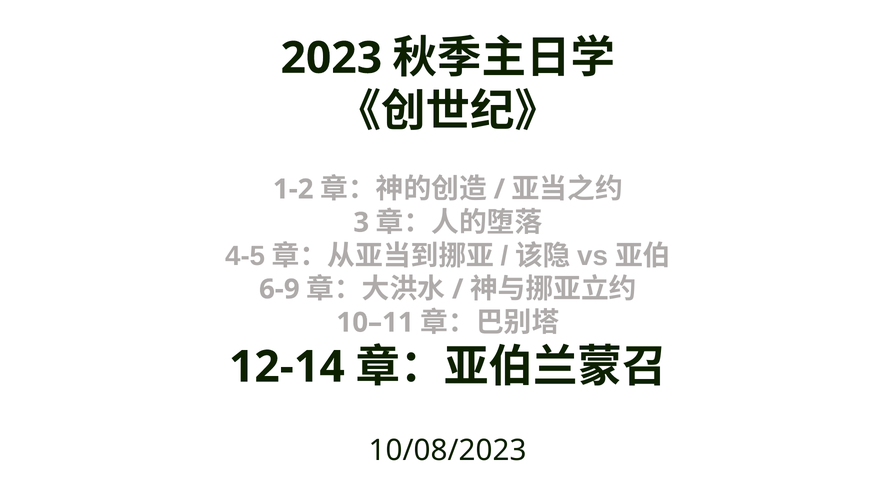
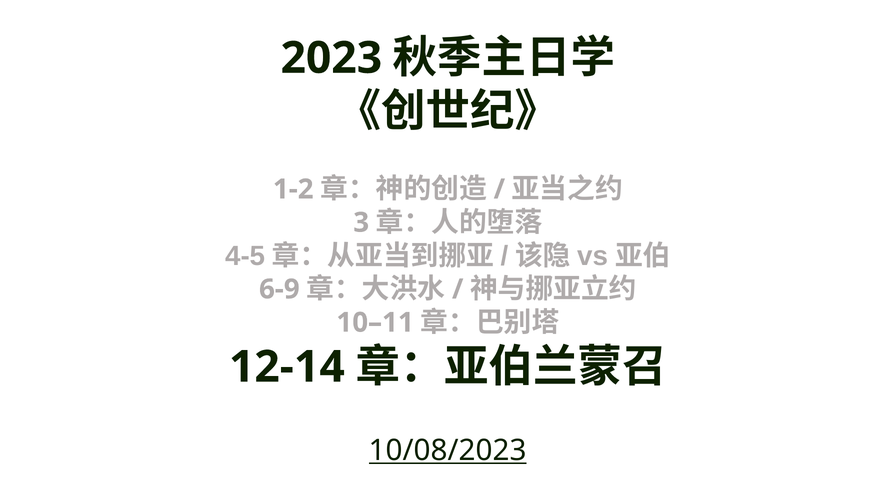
10/08/2023 underline: none -> present (448, 451)
